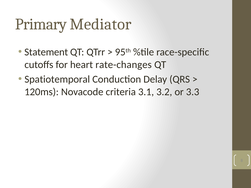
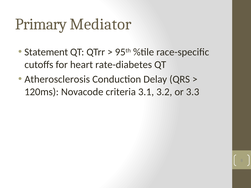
rate-changes: rate-changes -> rate-diabetes (124, 65)
Spatiotemporal: Spatiotemporal -> Atherosclerosis (57, 79)
